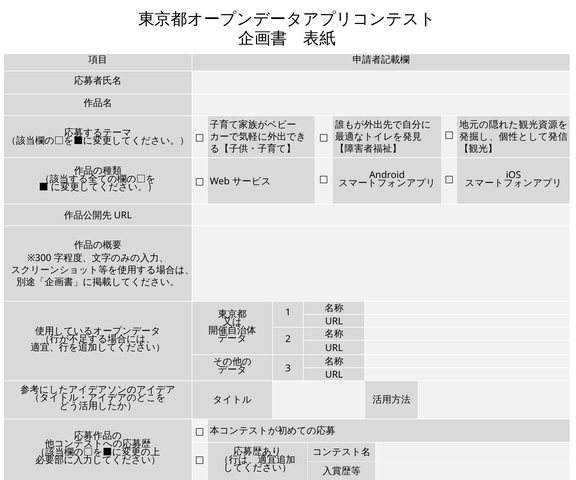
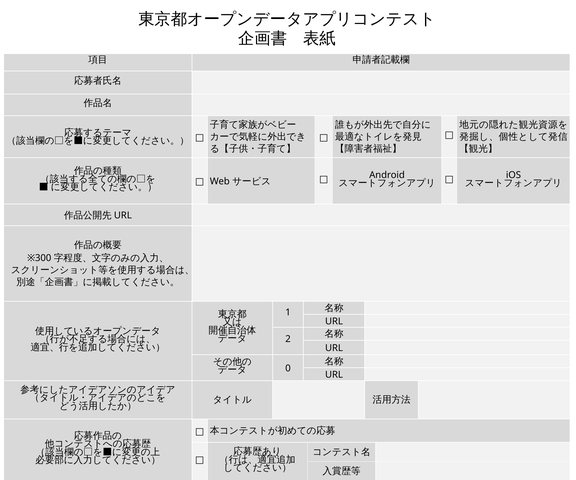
3: 3 -> 0 (288, 368)
